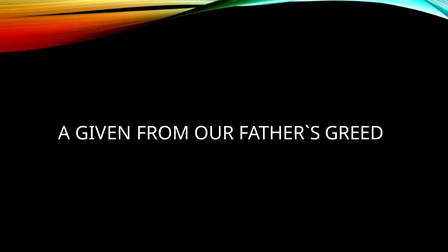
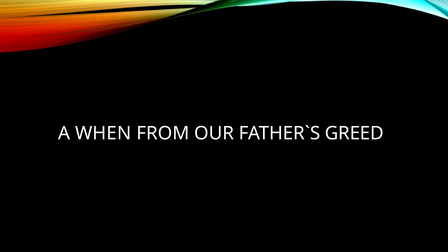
GIVEN: GIVEN -> WHEN (103, 133)
